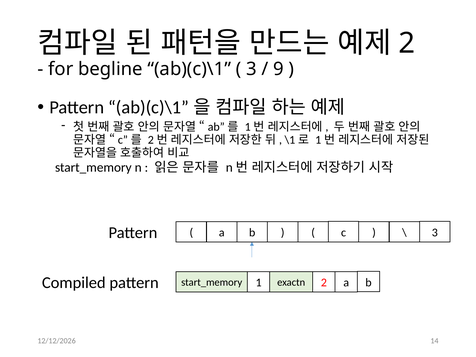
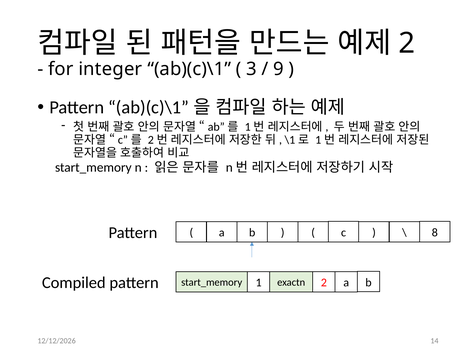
begline: begline -> integer (110, 69)
3: 3 -> 8 (435, 232)
